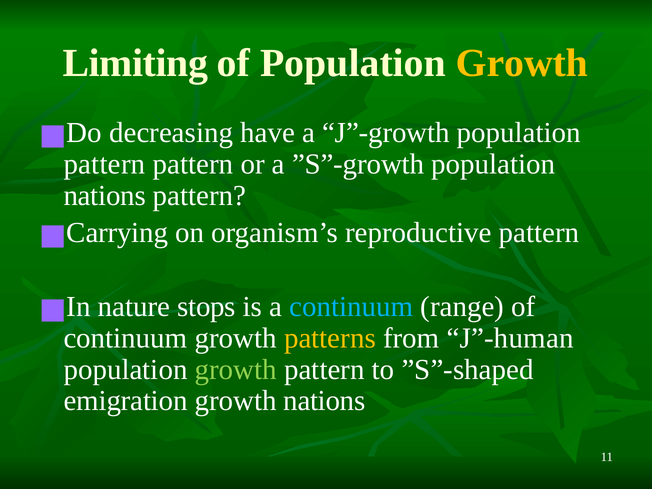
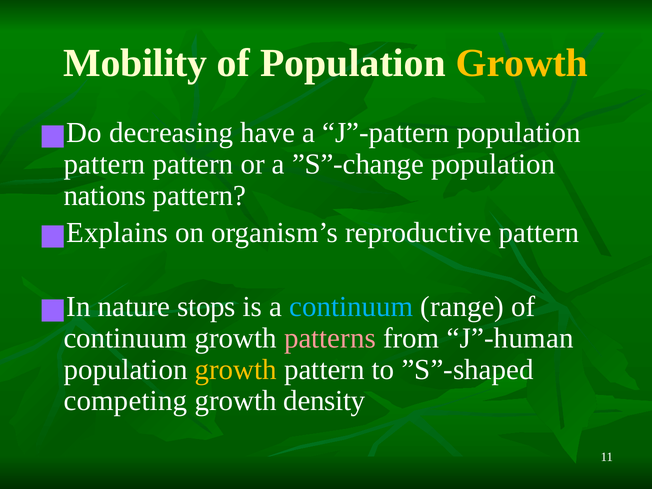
Limiting: Limiting -> Mobility (135, 63)
J”-growth: J”-growth -> J”-pattern (386, 133)
”S”-growth: ”S”-growth -> ”S”-change (358, 164)
Carrying: Carrying -> Explains (117, 233)
patterns colour: yellow -> pink (330, 338)
growth colour: light green -> yellow (236, 369)
emigration: emigration -> competing (125, 401)
growth nations: nations -> density (324, 401)
